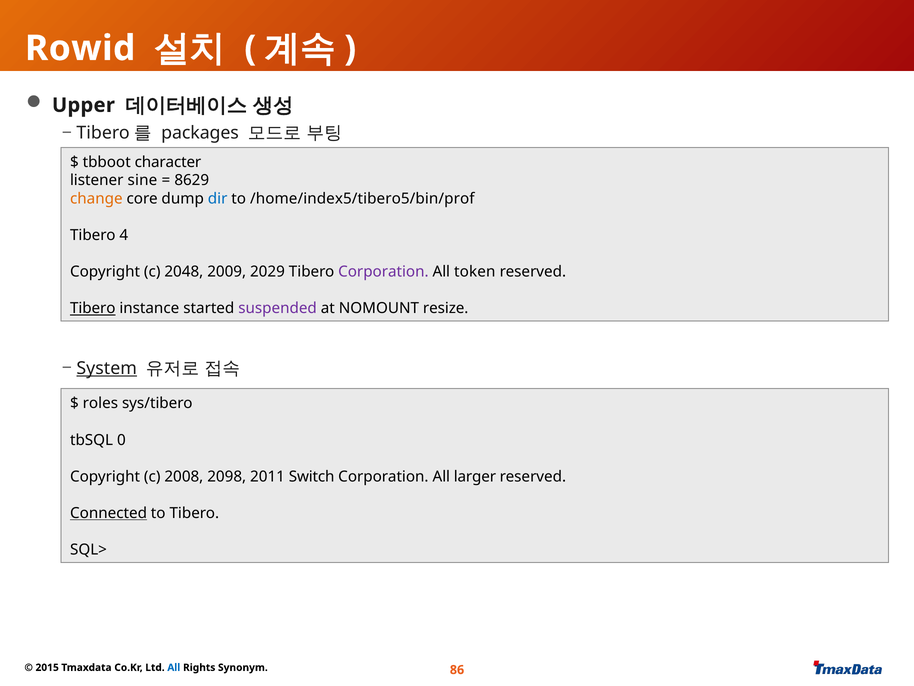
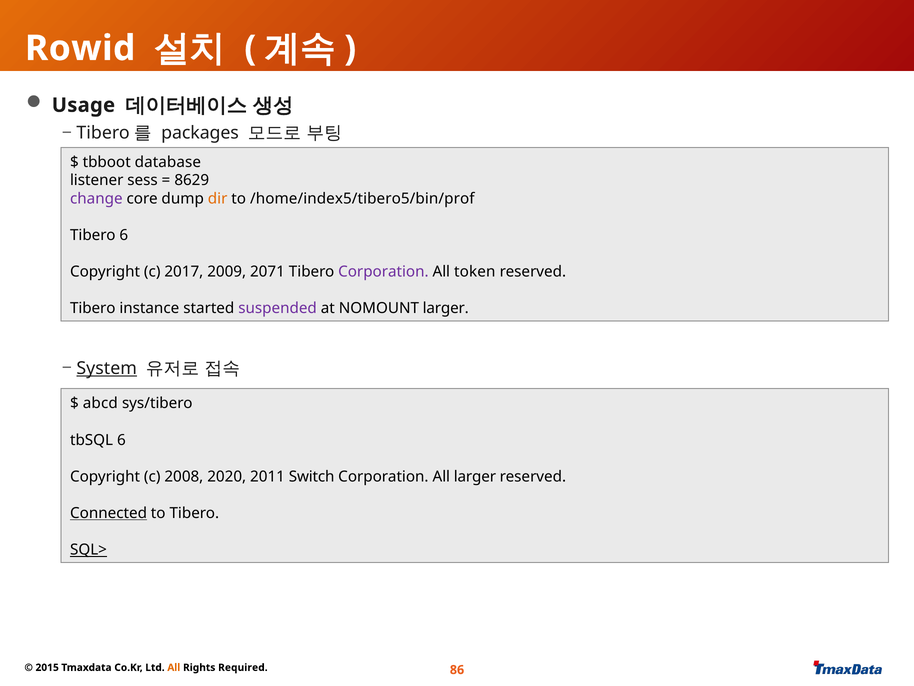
Upper: Upper -> Usage (83, 105)
character: character -> database (168, 162)
sine: sine -> sess (143, 180)
change colour: orange -> purple (96, 198)
dir colour: blue -> orange (218, 198)
Tibero 4: 4 -> 6 (124, 235)
2048: 2048 -> 2017 (184, 272)
2029: 2029 -> 2071 (267, 272)
Tibero underline: present -> none (93, 308)
NOMOUNT resize: resize -> larger (446, 308)
roles: roles -> abcd (100, 403)
tbSQL 0: 0 -> 6 (121, 440)
2098: 2098 -> 2020 (227, 476)
SQL> underline: none -> present (88, 549)
All colour: blue -> orange (174, 667)
Synonym: Synonym -> Required (243, 667)
